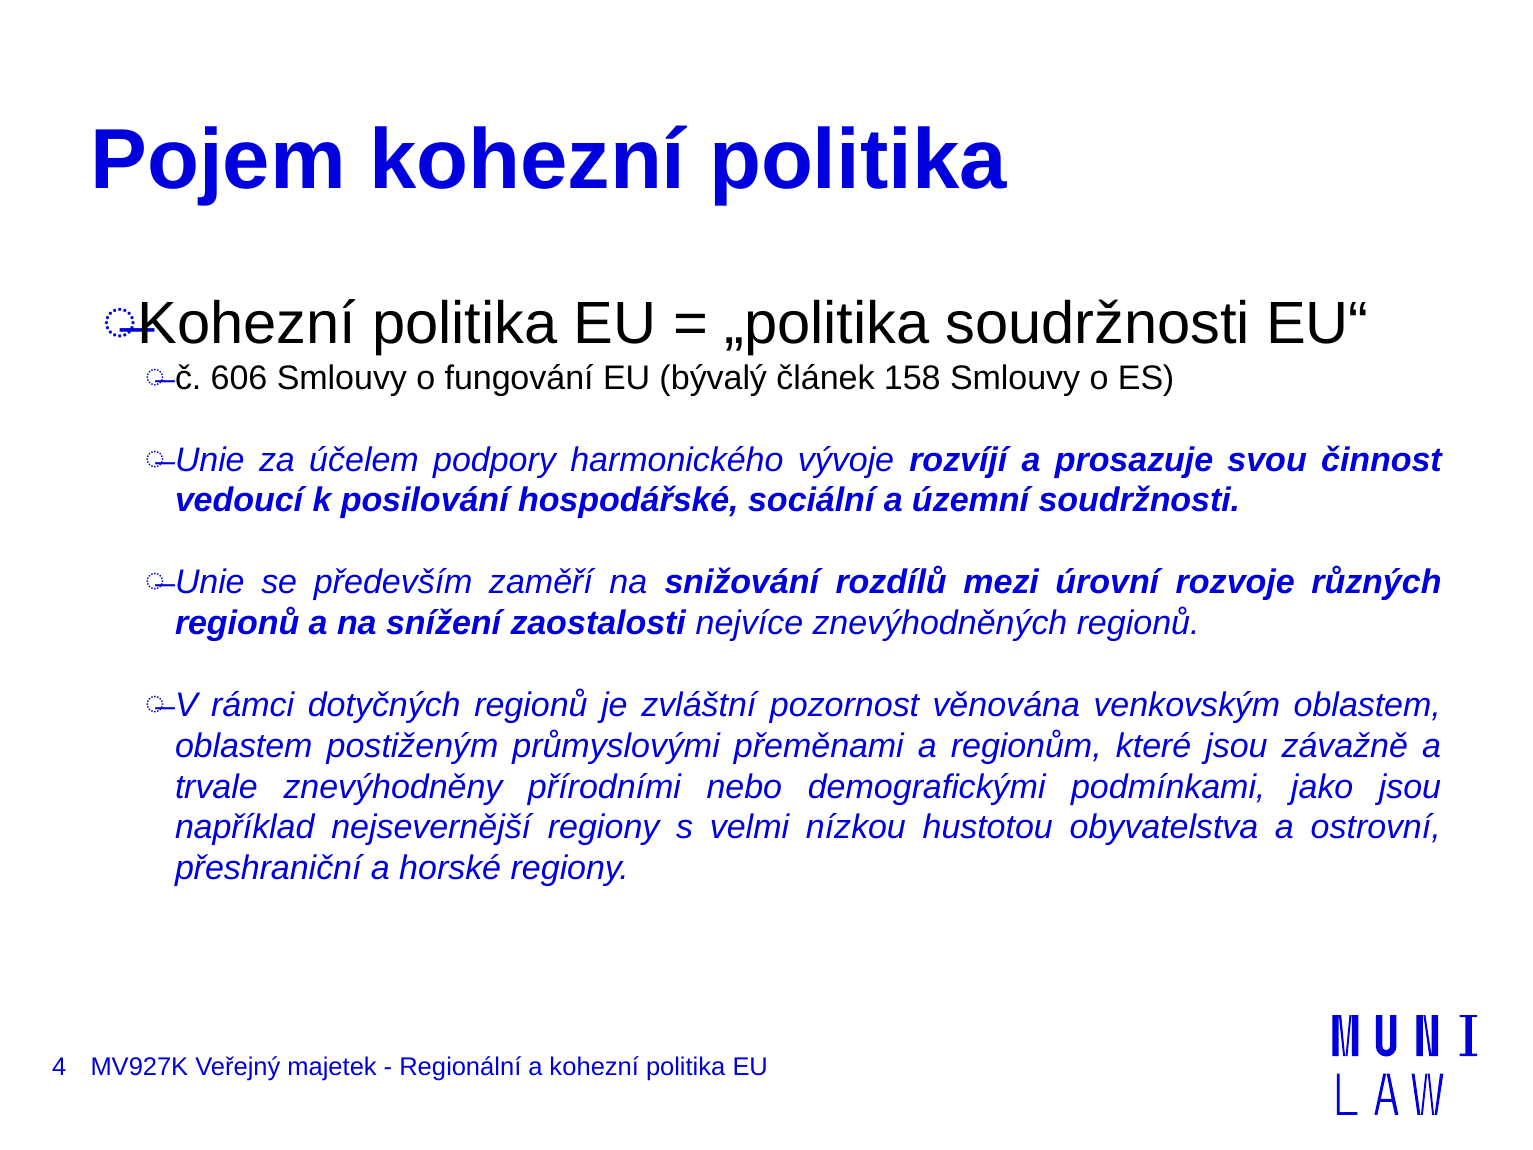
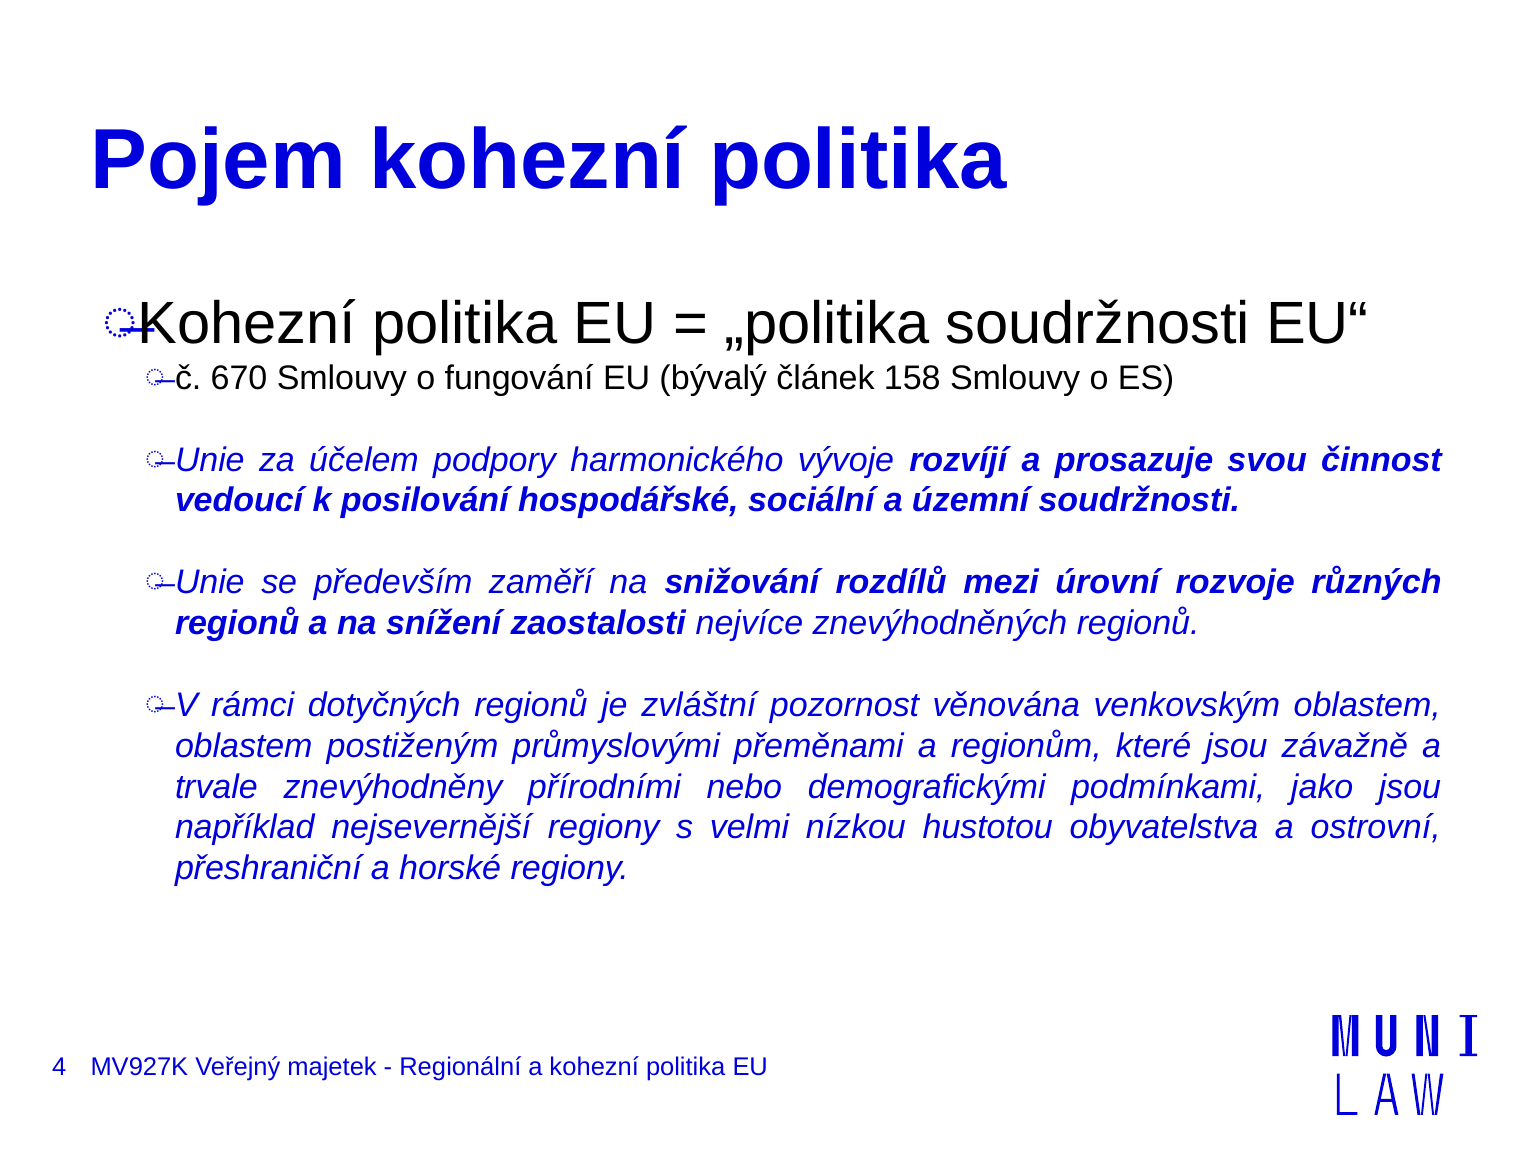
606: 606 -> 670 (239, 378)
